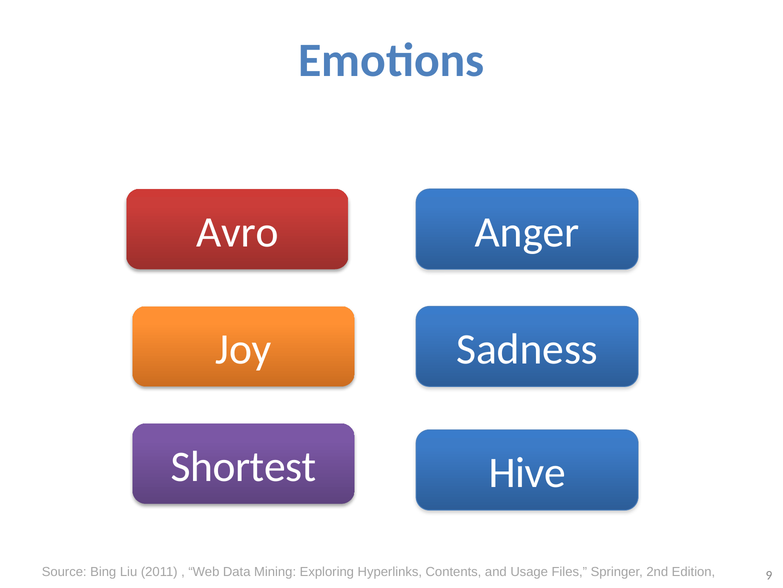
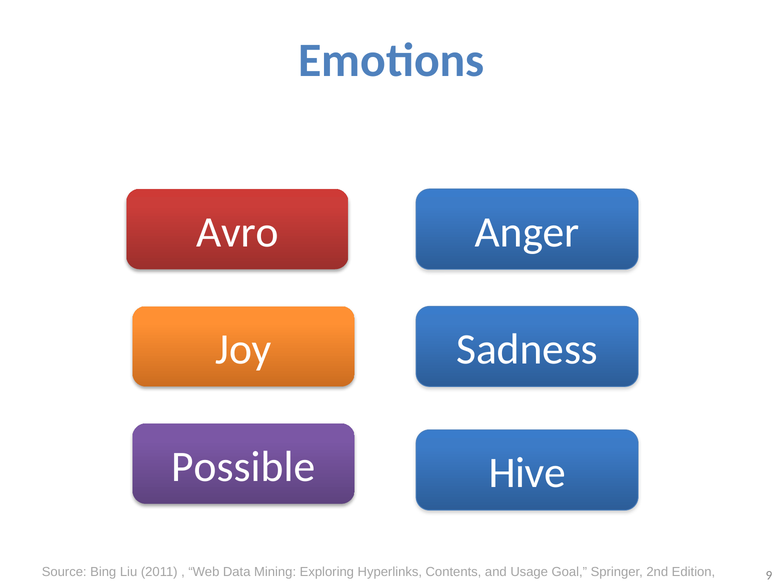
Shortest: Shortest -> Possible (243, 466)
Files: Files -> Goal (569, 571)
